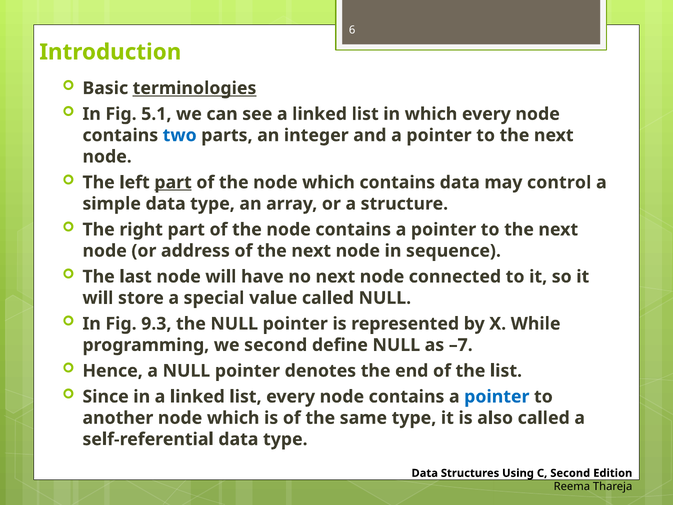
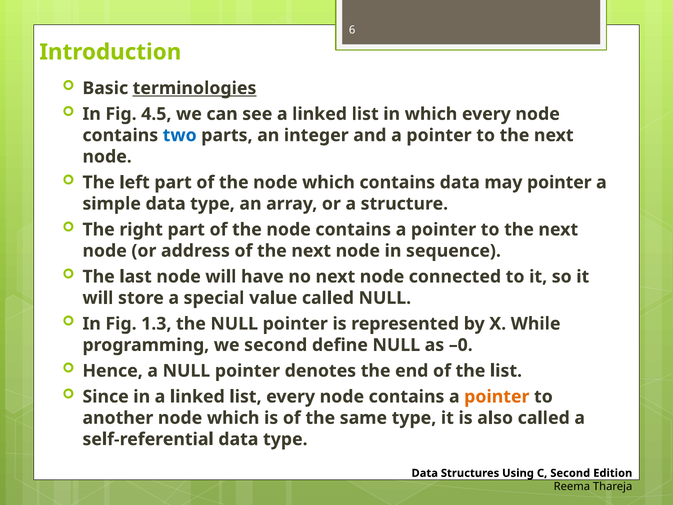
5.1: 5.1 -> 4.5 (156, 114)
part underline: present -> none (173, 182)
may control: control -> pointer (559, 182)
9.3: 9.3 -> 1.3 (156, 324)
–7: –7 -> –0 (461, 345)
pointer colour: blue -> orange (497, 396)
